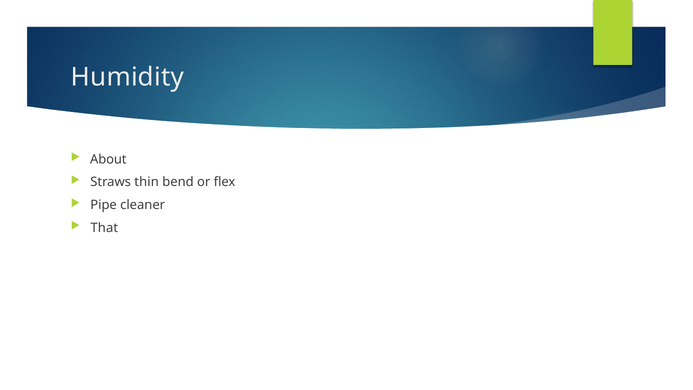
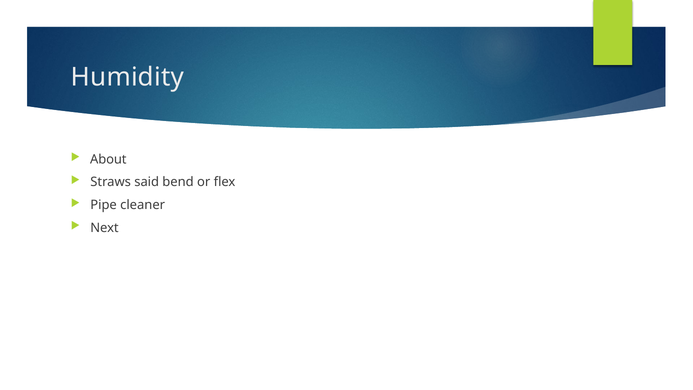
thin: thin -> said (147, 182)
That: That -> Next (104, 228)
